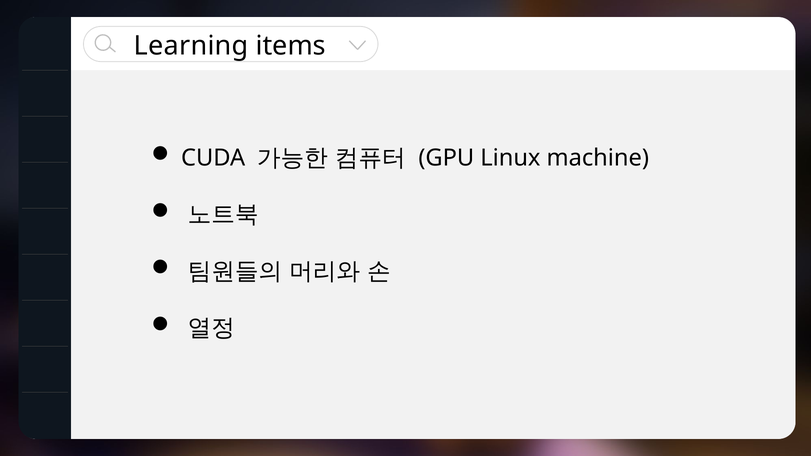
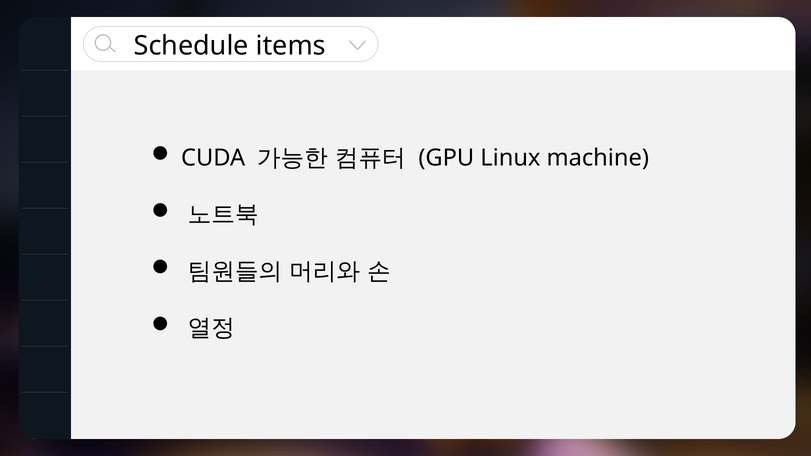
Learning: Learning -> Schedule (191, 46)
